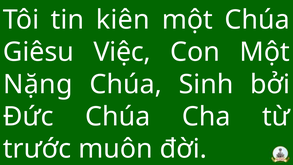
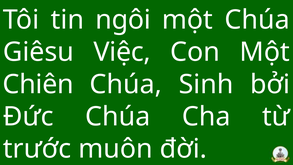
kiên: kiên -> ngôi (123, 20)
Nặng: Nặng -> Chiên (38, 84)
